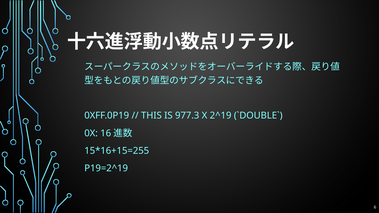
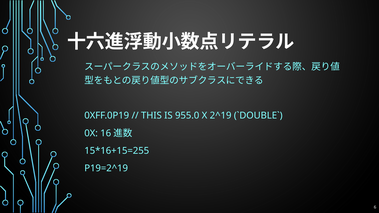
977.3: 977.3 -> 955.0 (187, 116)
